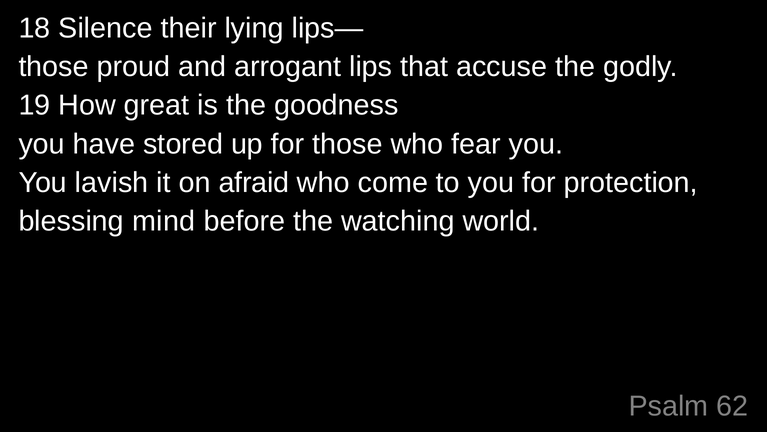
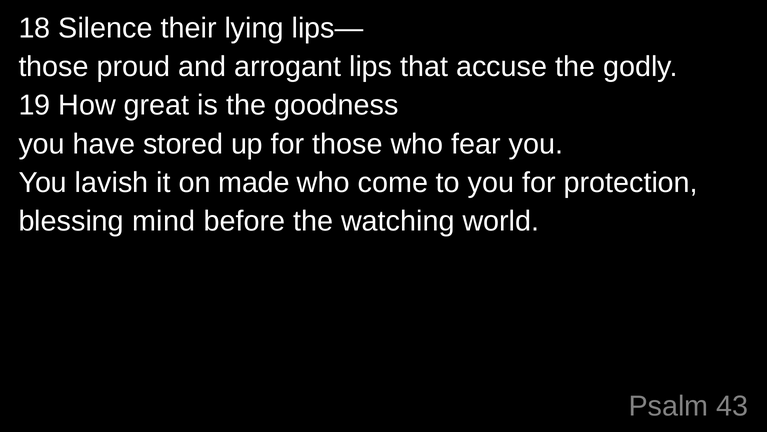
afraid: afraid -> made (254, 182)
62: 62 -> 43 (732, 406)
